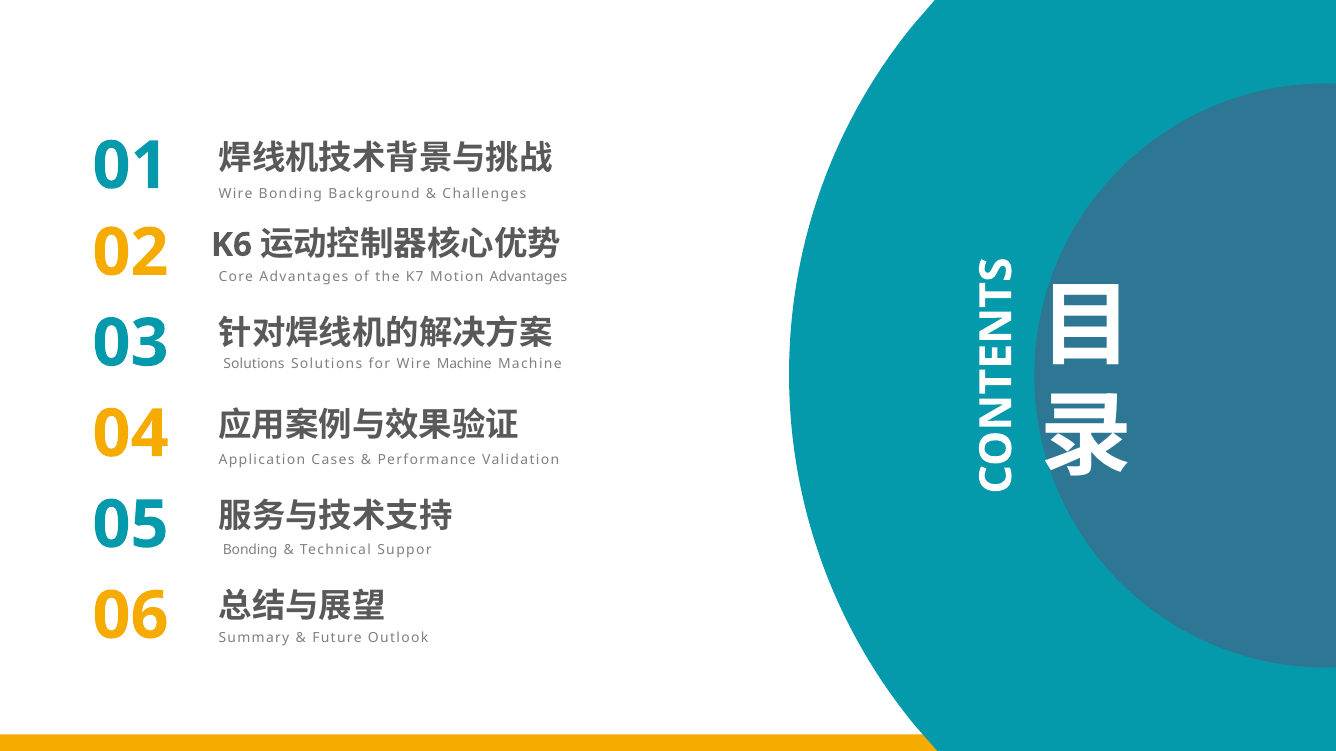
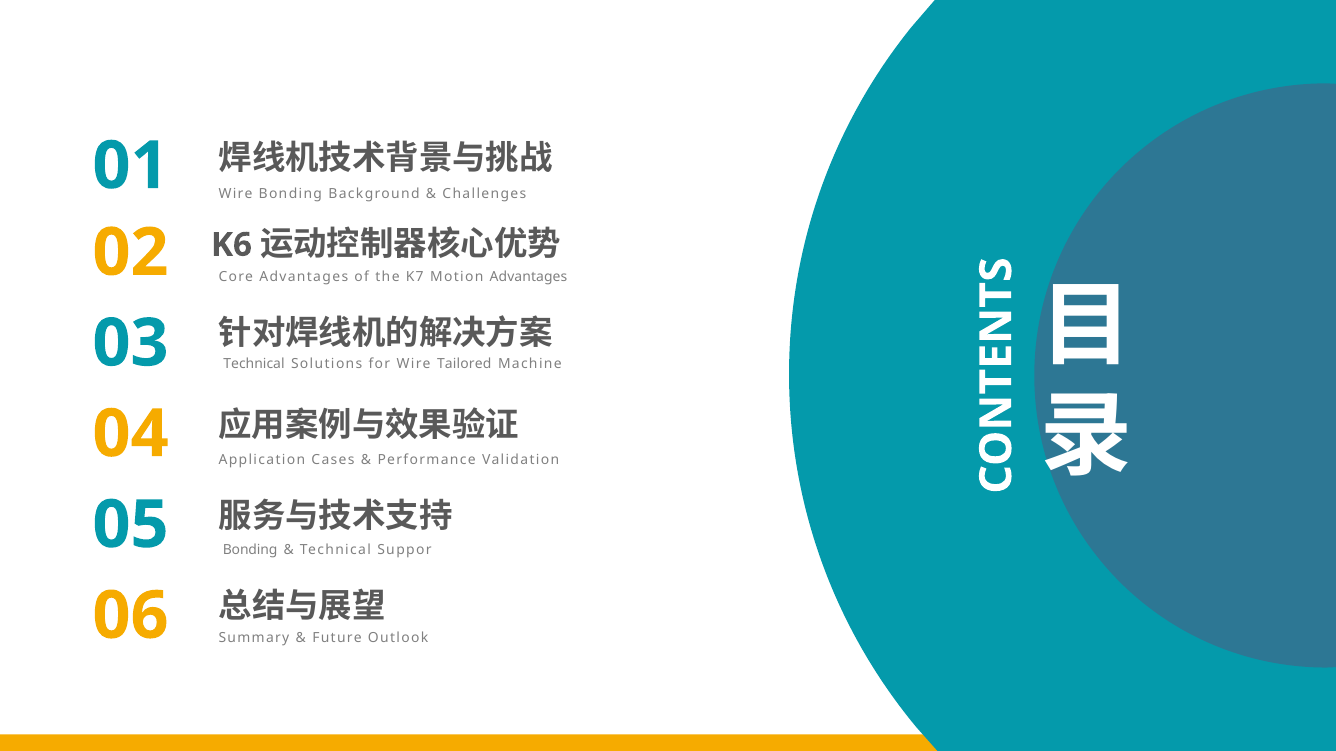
Solutions: Solutions -> Technical (254, 364)
Wire Machine: Machine -> Tailored (464, 364)
